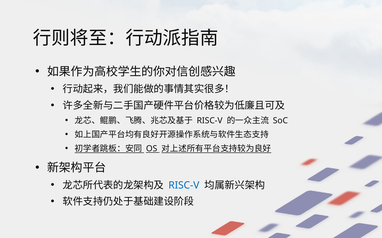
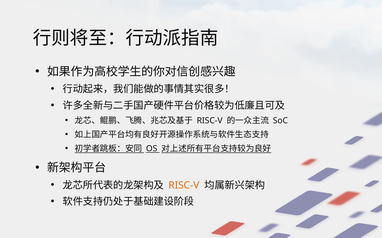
RISC-V colour: blue -> orange (184, 186)
